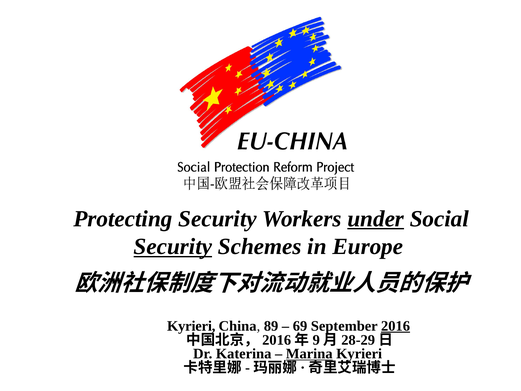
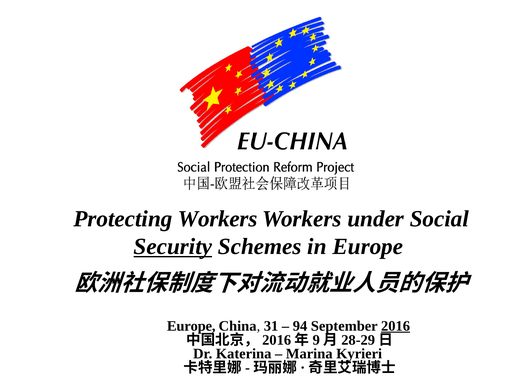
Protecting Security: Security -> Workers (218, 219)
under underline: present -> none (376, 219)
Kyrieri: Kyrieri -> Europe (191, 326)
89: 89 -> 31 (271, 326)
69: 69 -> 94 (300, 326)
Marina underline: present -> none (309, 354)
